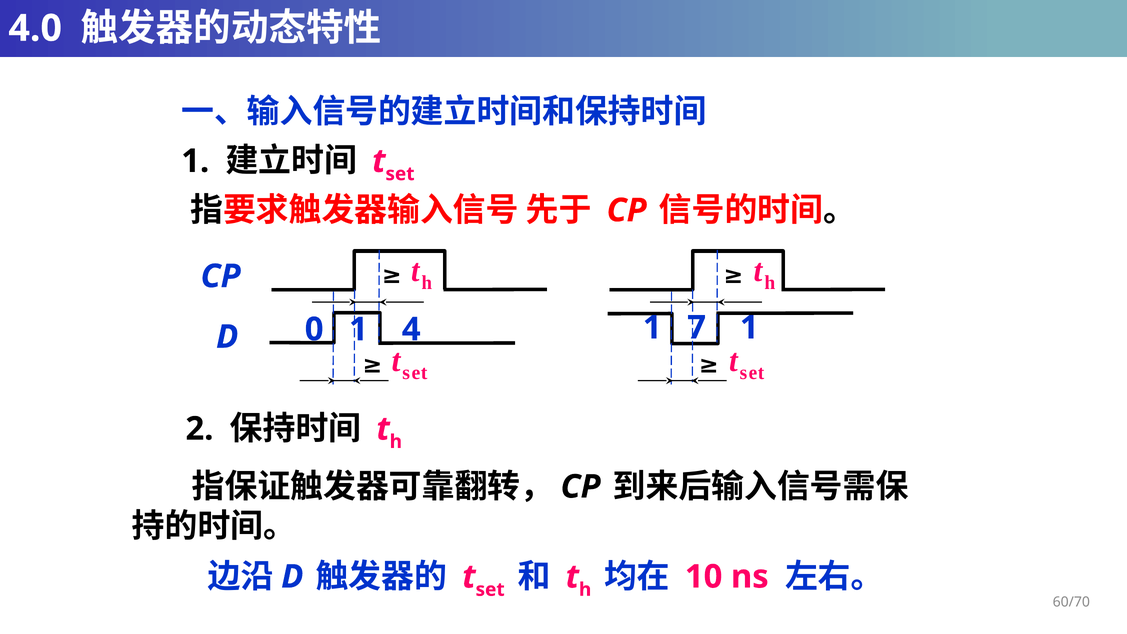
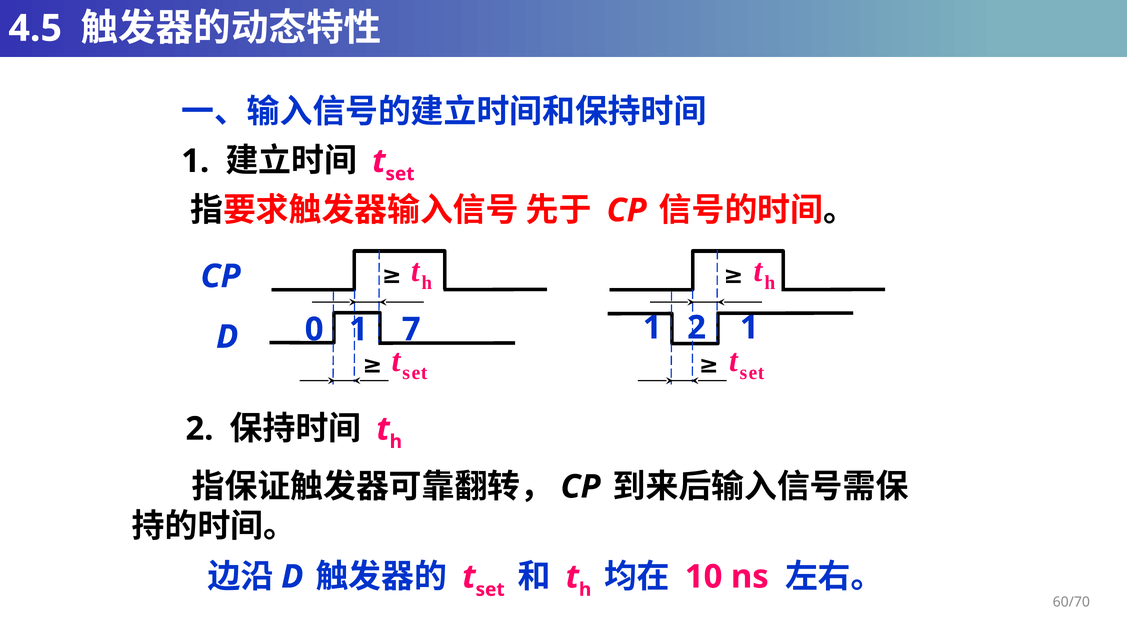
4.0: 4.0 -> 4.5 (35, 28)
4: 4 -> 7 (411, 329)
1 7: 7 -> 2 (697, 328)
